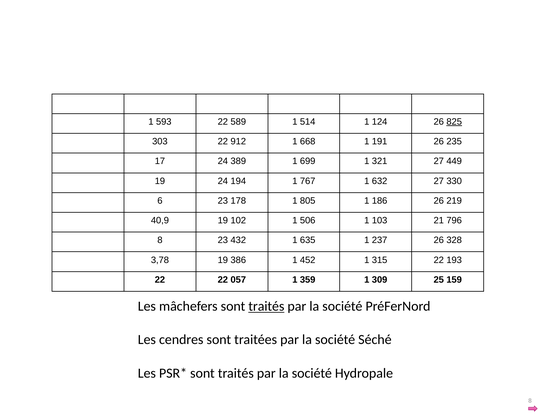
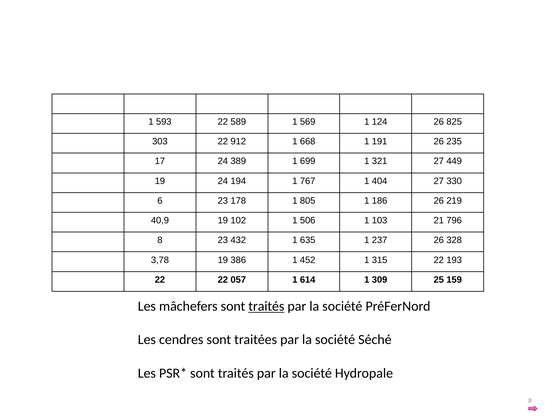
514: 514 -> 569 (308, 122)
825 underline: present -> none (454, 122)
632: 632 -> 404 (380, 181)
359: 359 -> 614 (308, 280)
